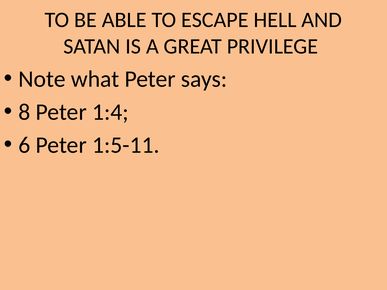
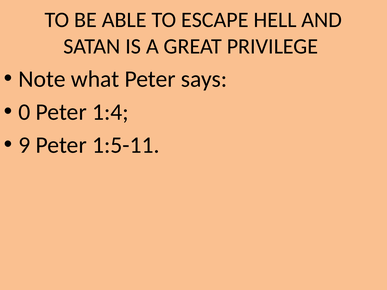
8: 8 -> 0 (24, 112)
6: 6 -> 9 (24, 145)
